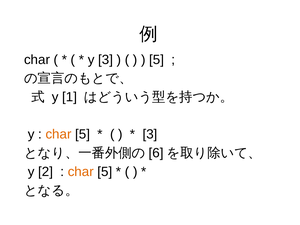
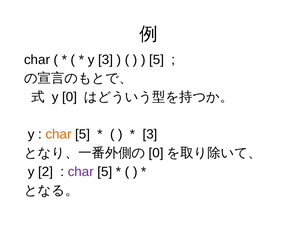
y 1: 1 -> 0 (70, 97)
6: 6 -> 0 (156, 153)
char colour: orange -> purple (81, 172)
